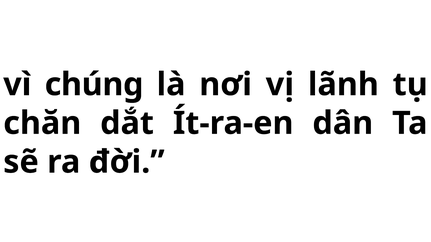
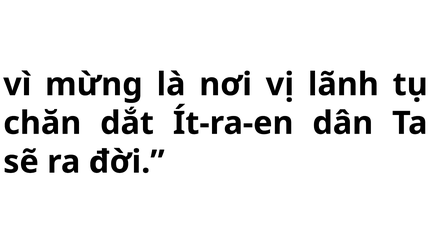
chúng: chúng -> mừng (94, 85)
